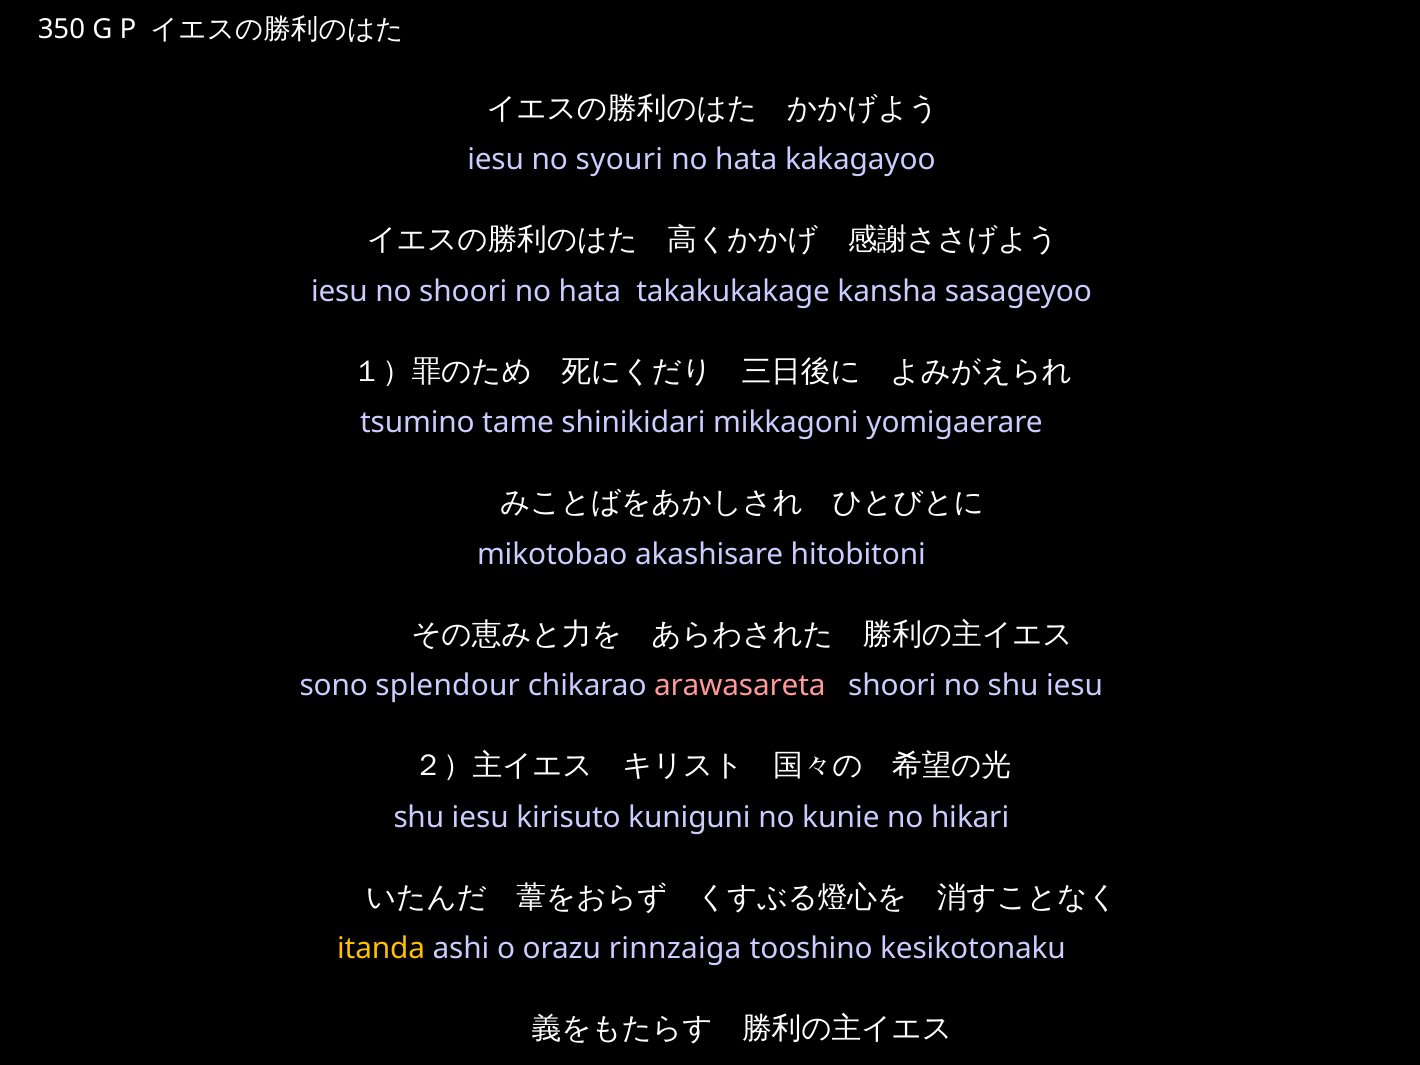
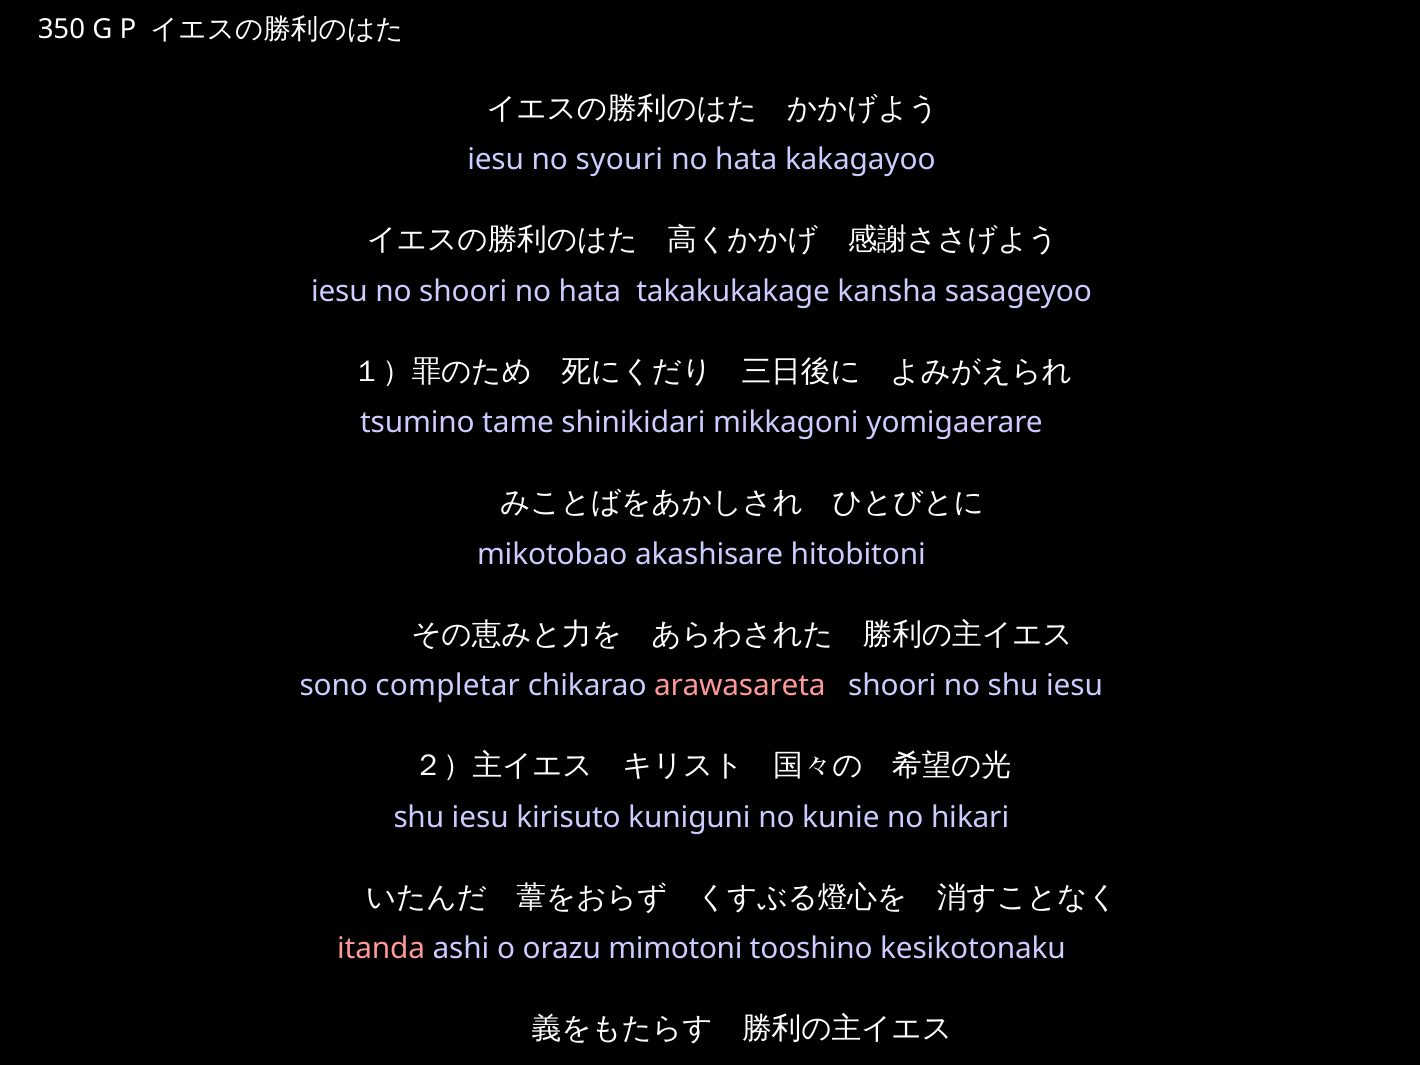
splendour: splendour -> completar (448, 686)
itanda colour: yellow -> pink (381, 949)
rinnzaiga: rinnzaiga -> mimotoni (675, 949)
